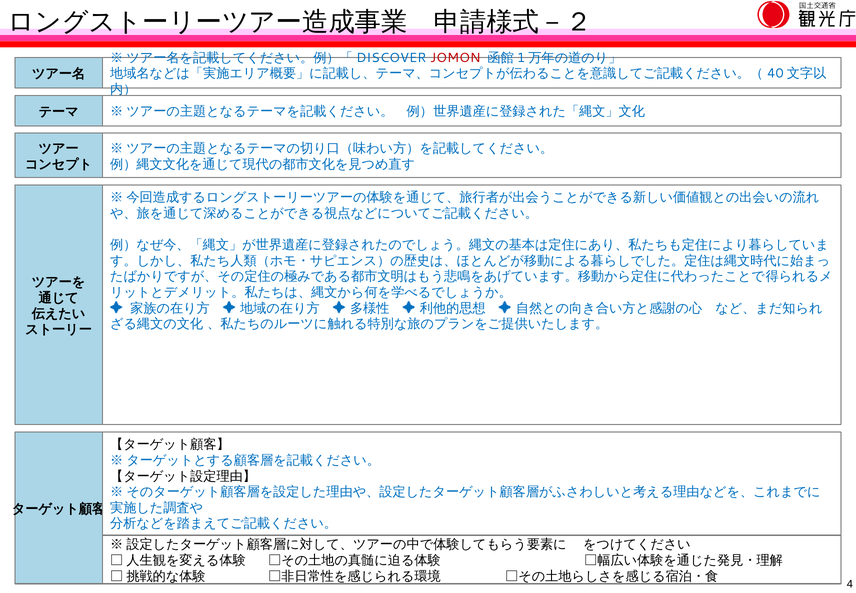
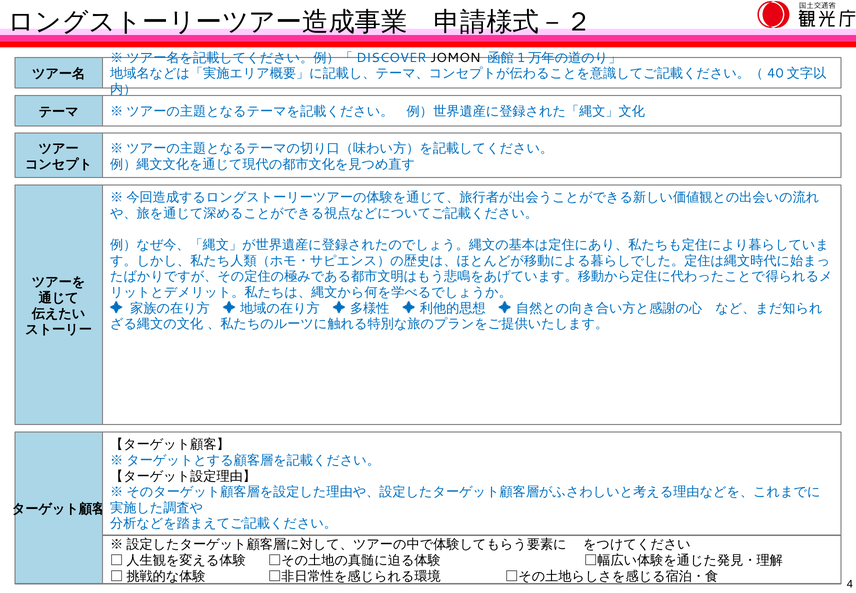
JOMON colour: red -> black (455, 58)
